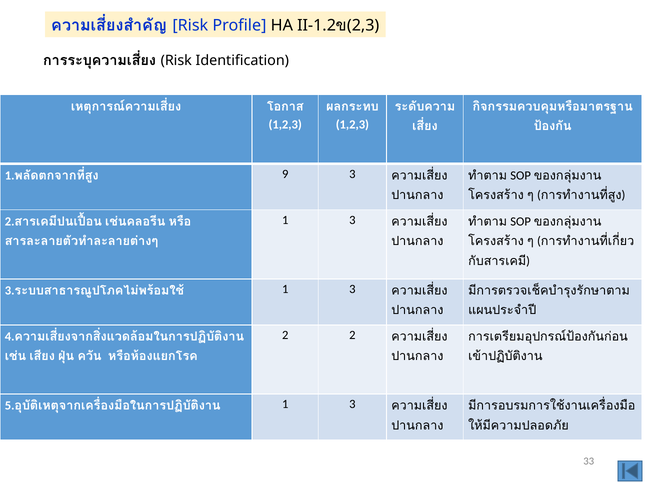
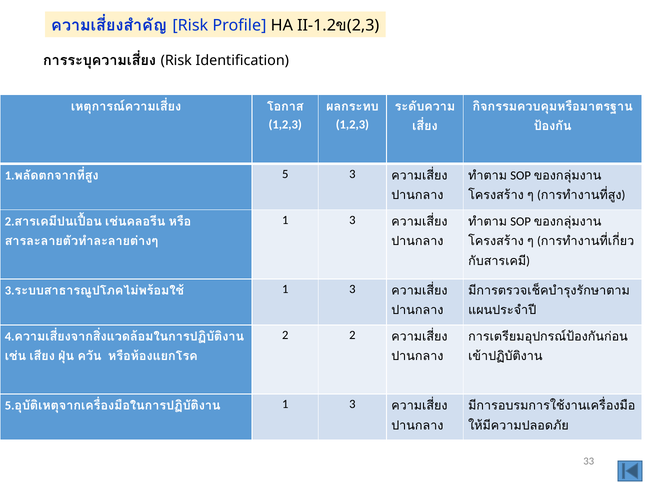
9: 9 -> 5 (285, 174)
